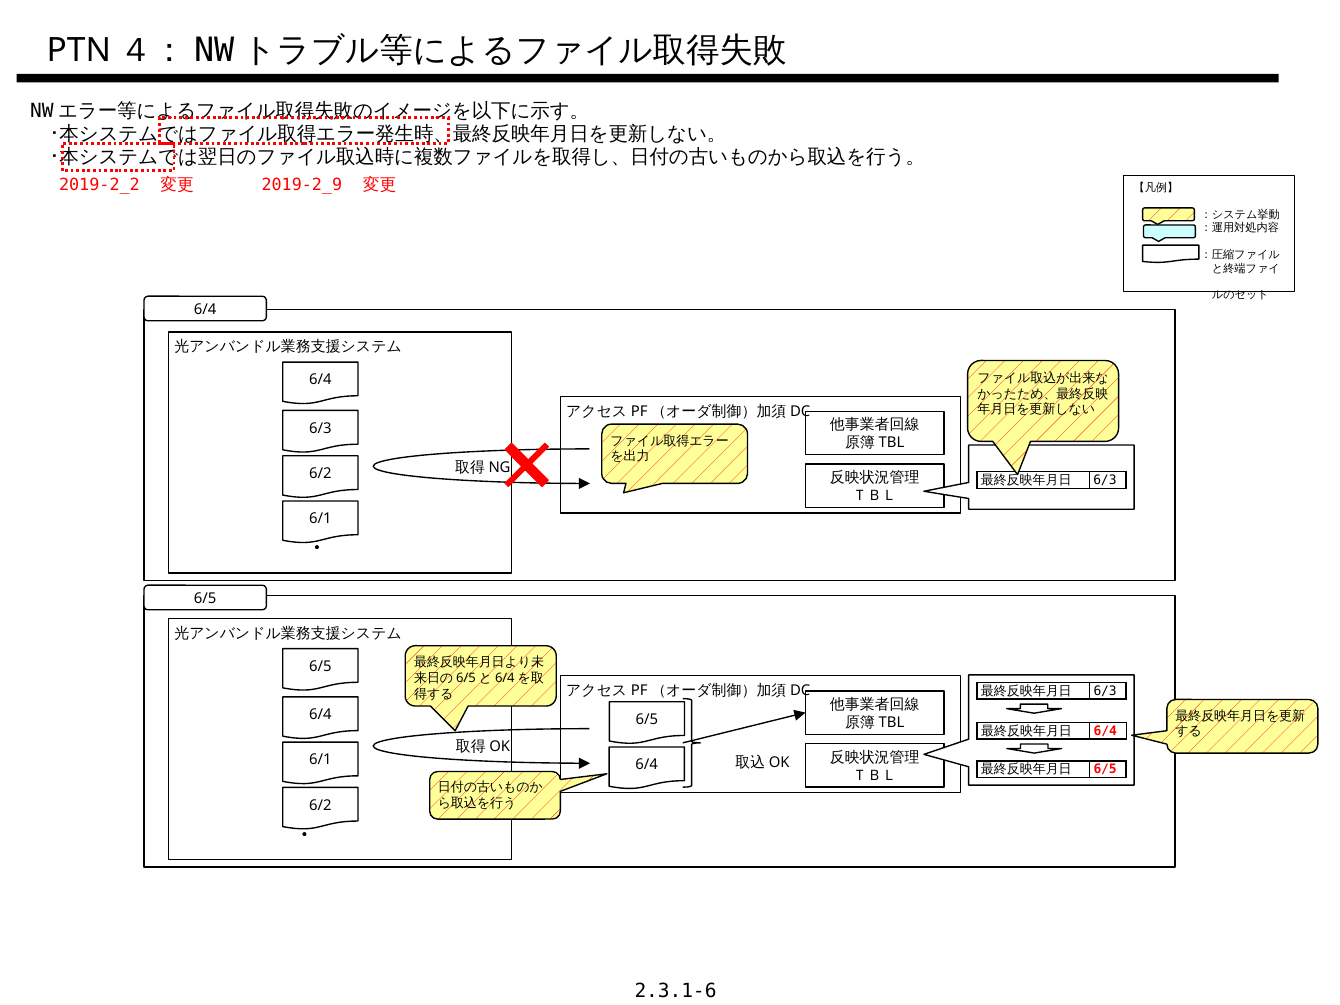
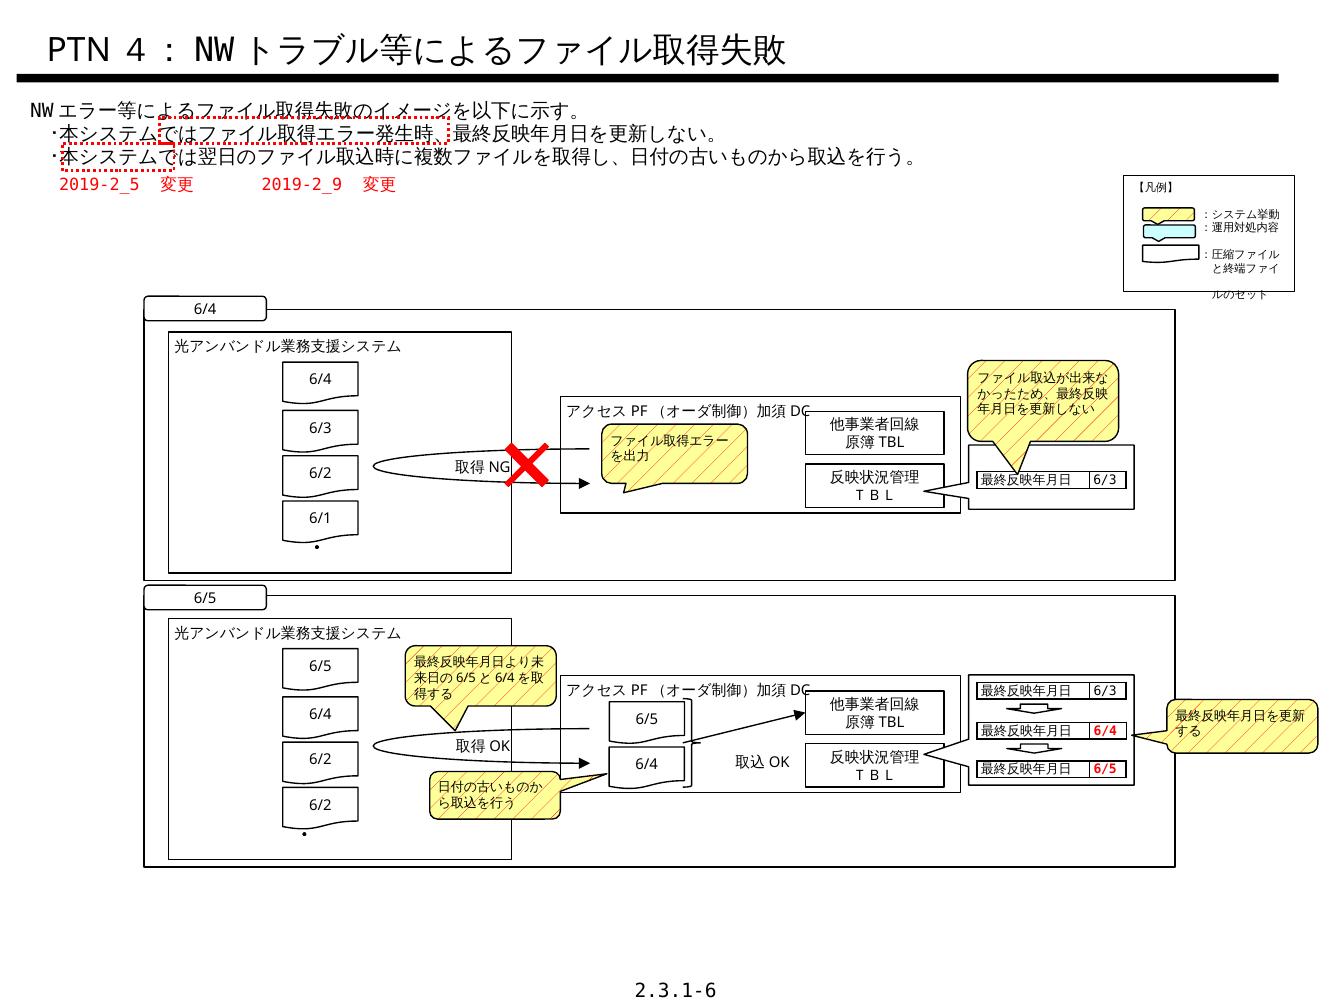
2019-2_2: 2019-2_2 -> 2019-2_5 (99, 185)
6/1: 6/1 -> 6/2 (320, 760)
